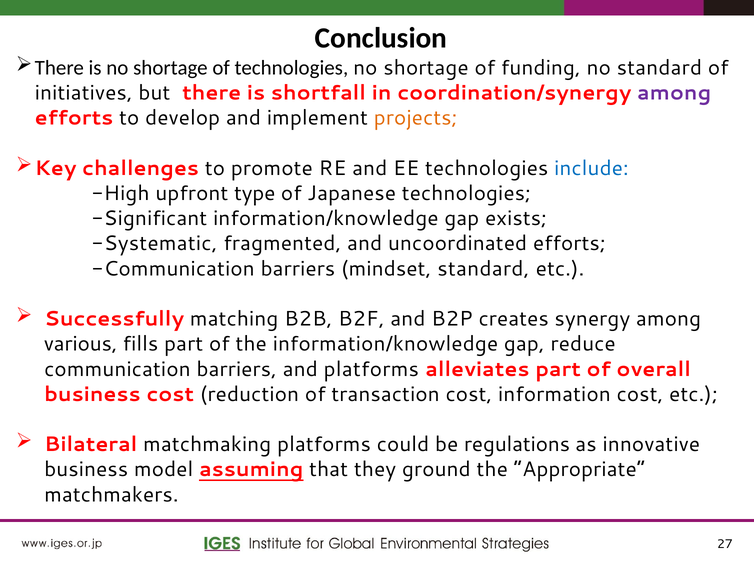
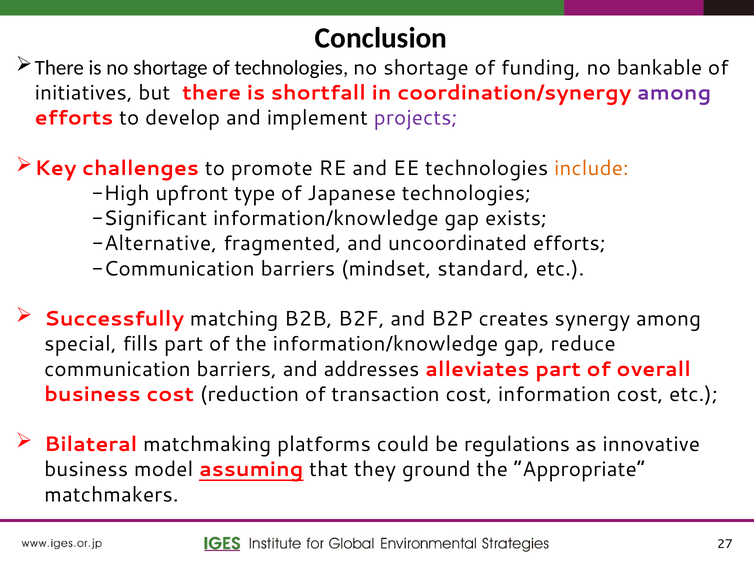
no standard: standard -> bankable (659, 68)
projects colour: orange -> purple (416, 118)
include colour: blue -> orange (591, 168)
Systematic: Systematic -> Alternative (154, 244)
various: various -> special (80, 344)
and platforms: platforms -> addresses (371, 369)
